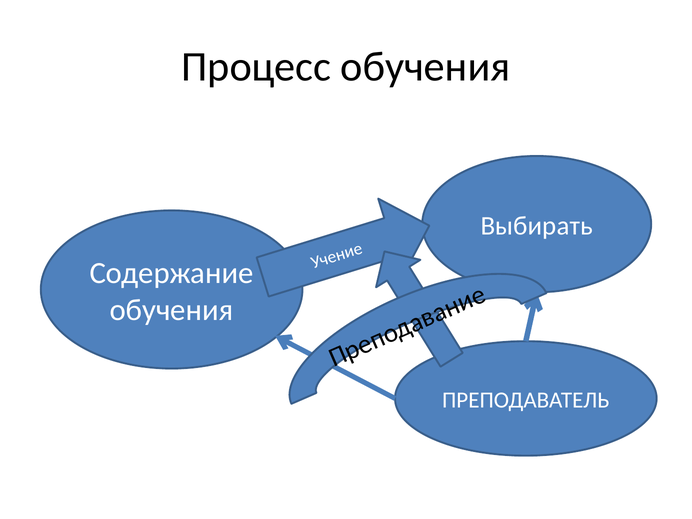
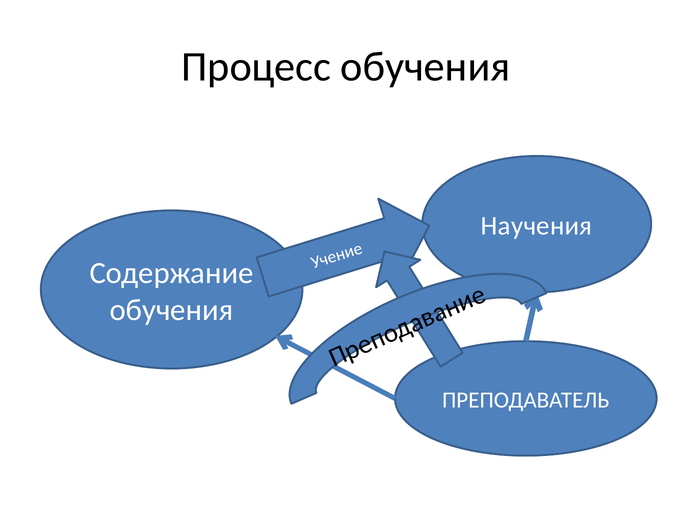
Выбирать: Выбирать -> Научения (537, 226)
